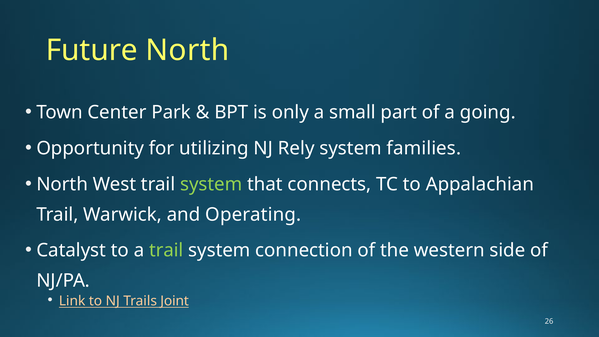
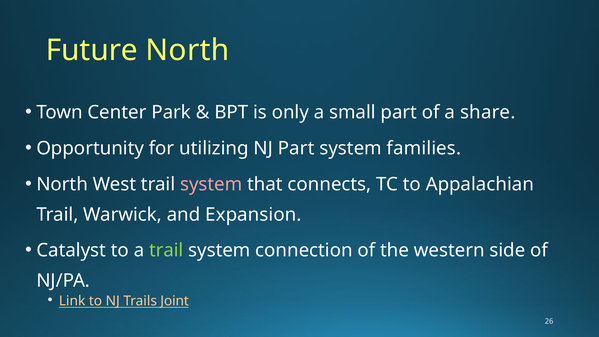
going: going -> share (488, 112)
NJ Rely: Rely -> Part (296, 148)
system colour: light green -> pink (211, 184)
Operating: Operating -> Expansion (253, 214)
